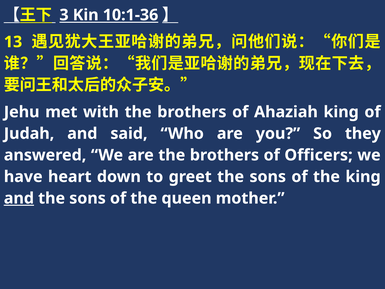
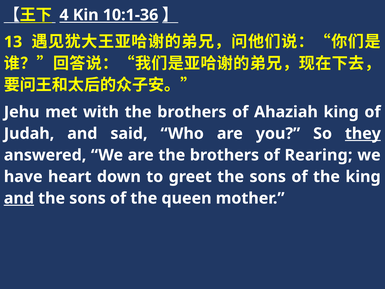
3: 3 -> 4 (64, 15)
they underline: none -> present (363, 133)
Officers: Officers -> Rearing (319, 155)
